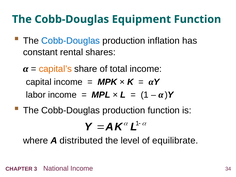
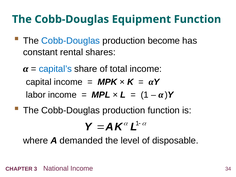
inflation: inflation -> become (164, 41)
capital’s colour: orange -> blue (55, 69)
distributed: distributed -> demanded (81, 140)
equilibrate: equilibrate -> disposable (175, 140)
